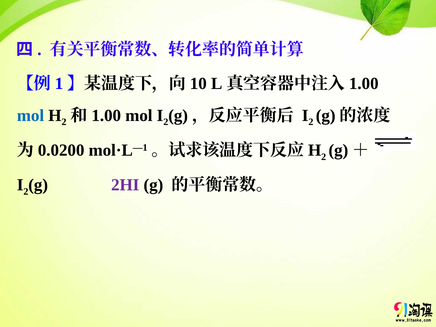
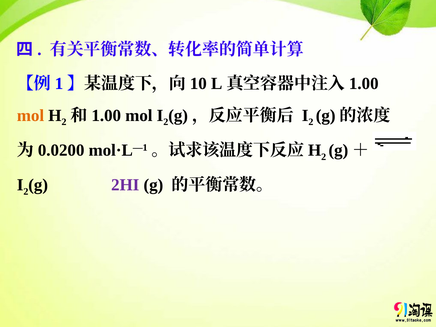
mol colour: blue -> orange (31, 116)
